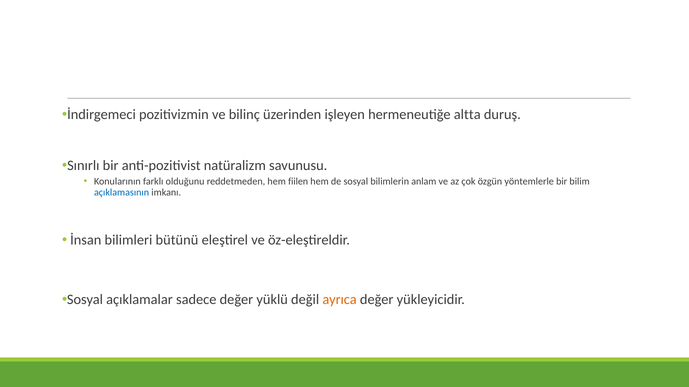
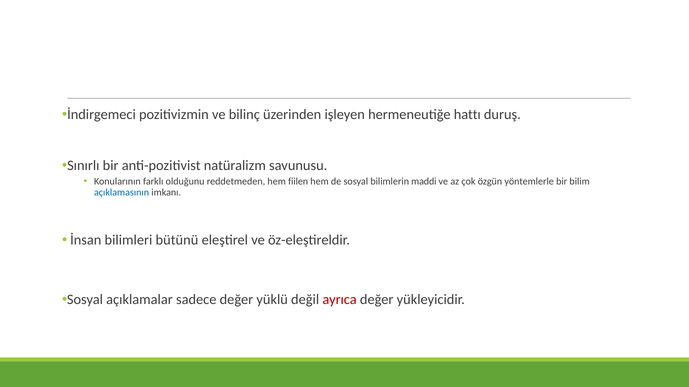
altta: altta -> hattı (467, 115)
anlam: anlam -> maddi (424, 182)
ayrıca colour: orange -> red (340, 300)
